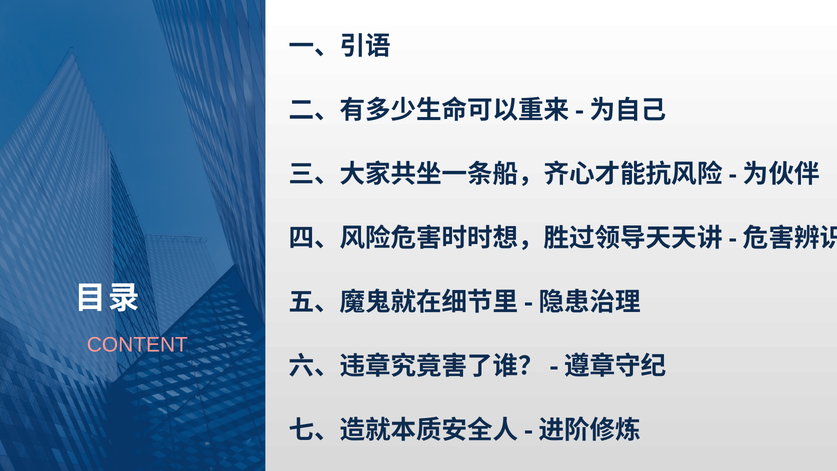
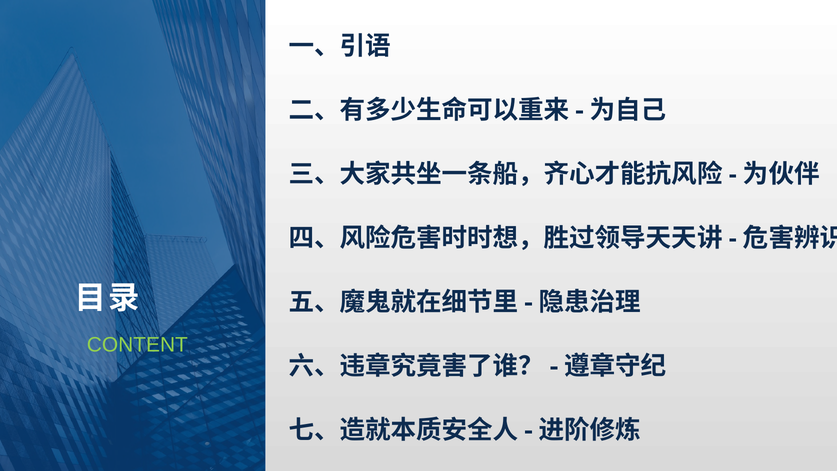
CONTENT colour: pink -> light green (137, 345)
